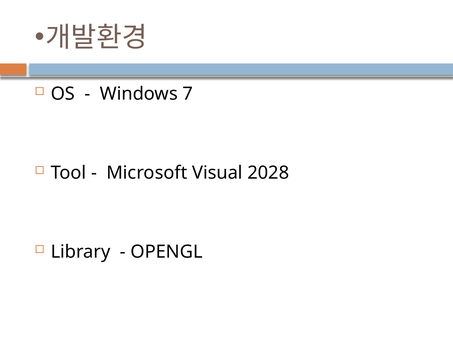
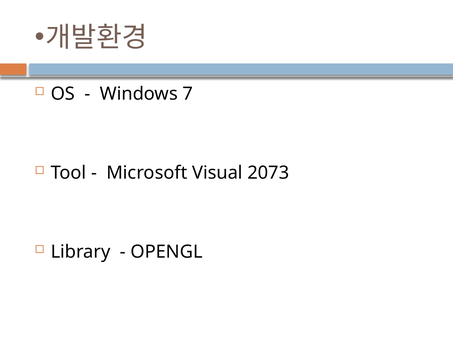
2028: 2028 -> 2073 (268, 173)
